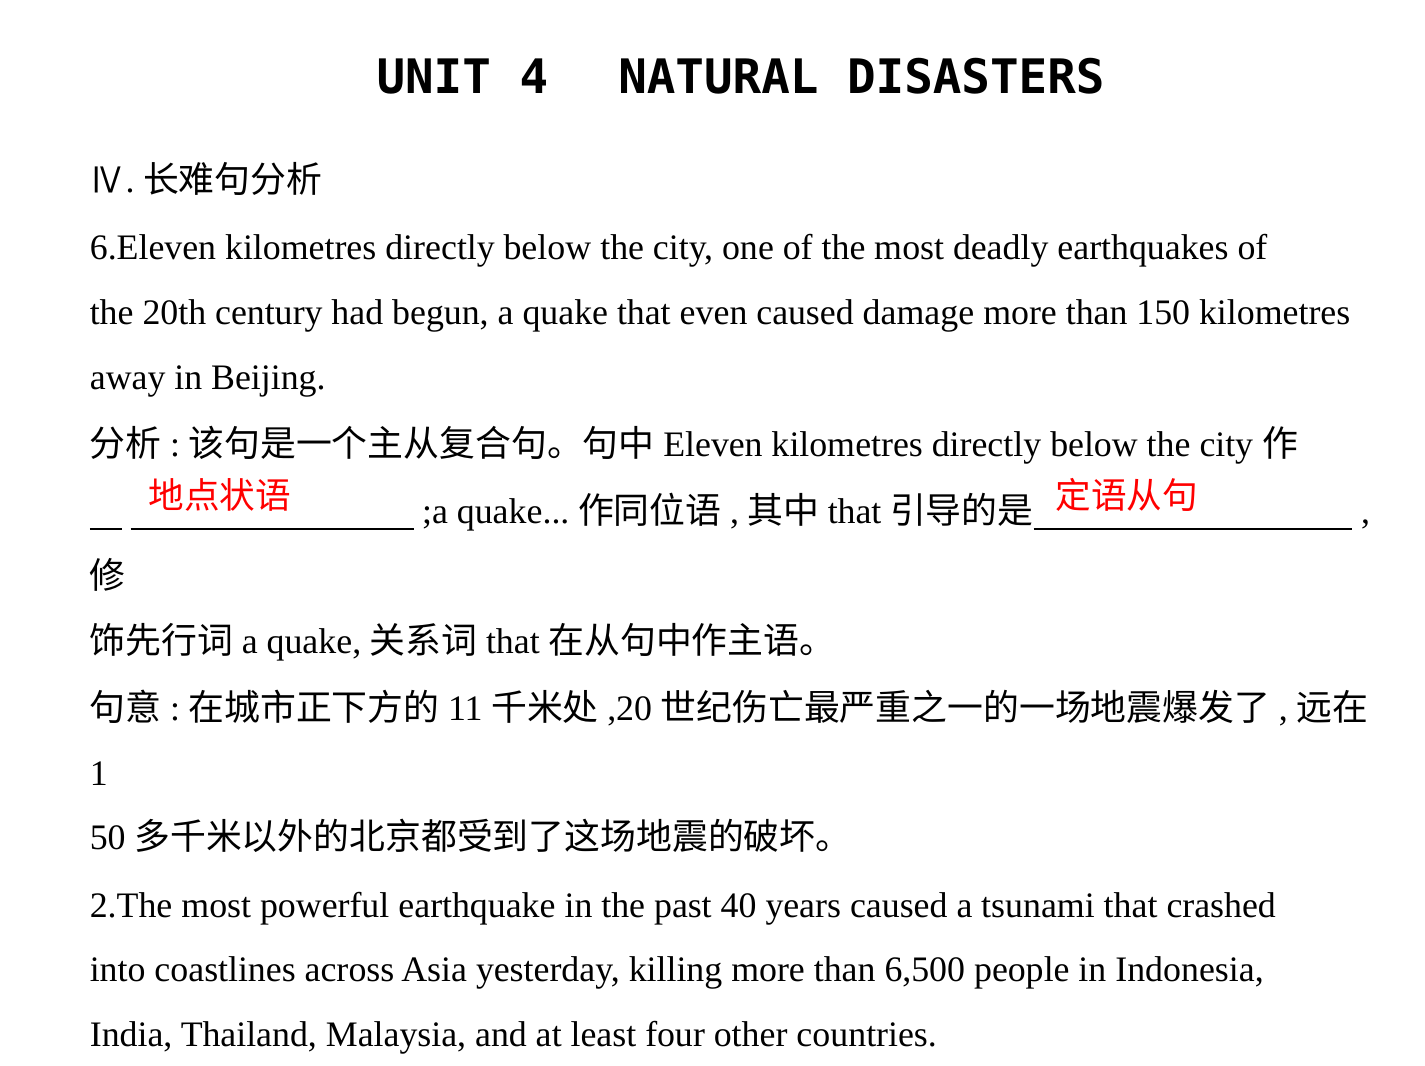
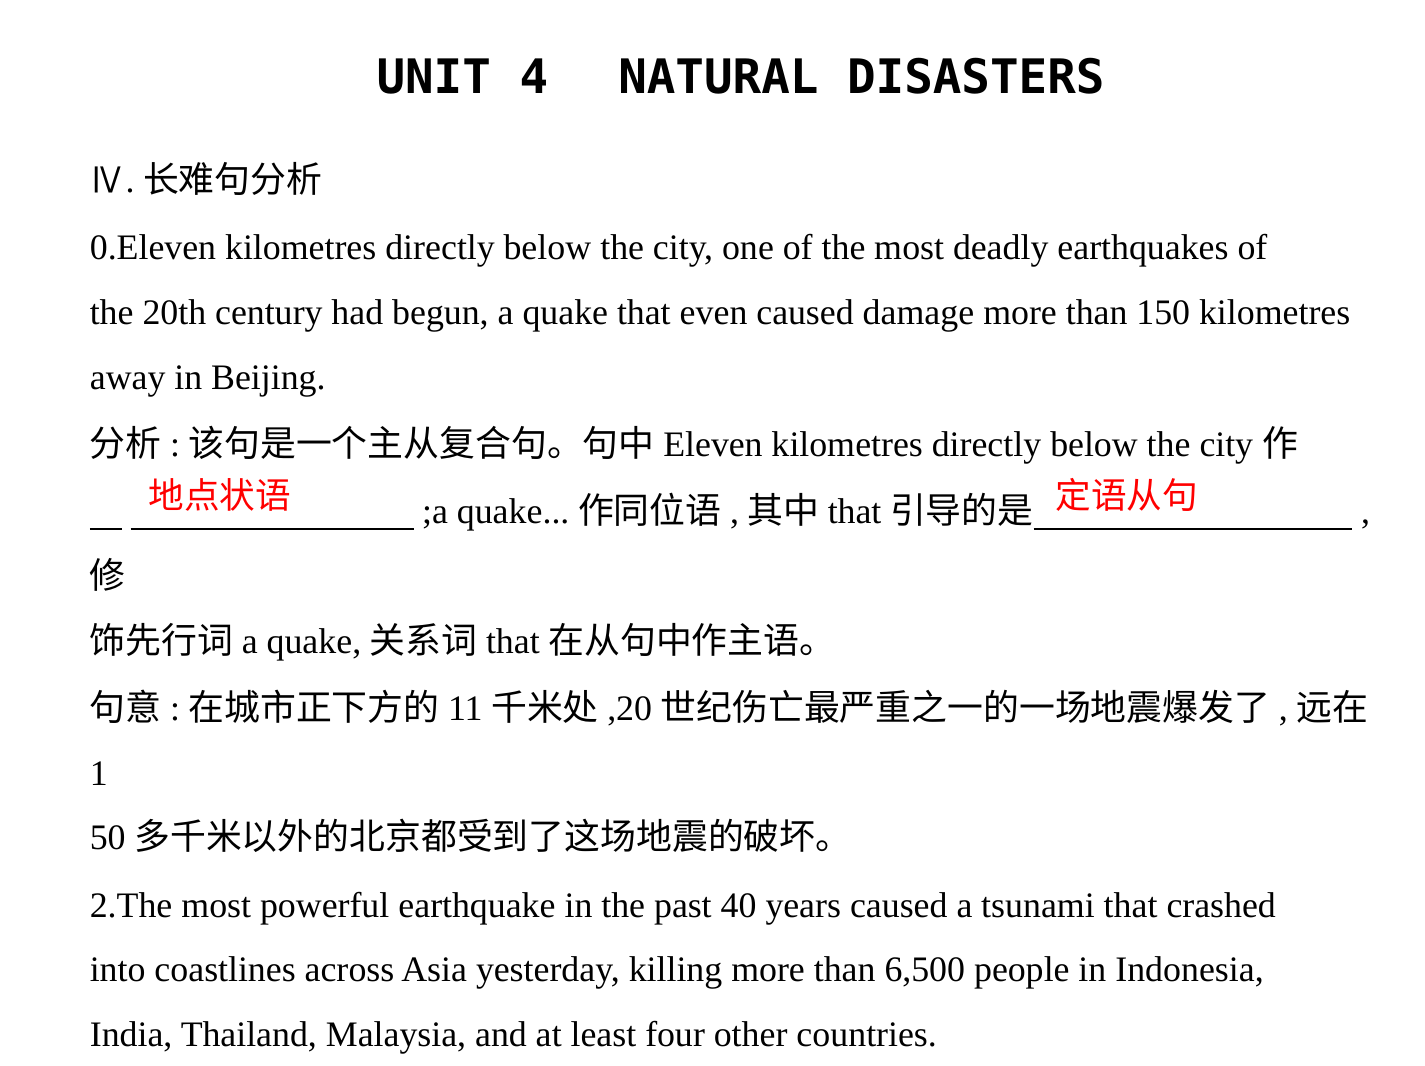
6.Eleven: 6.Eleven -> 0.Eleven (153, 248)
